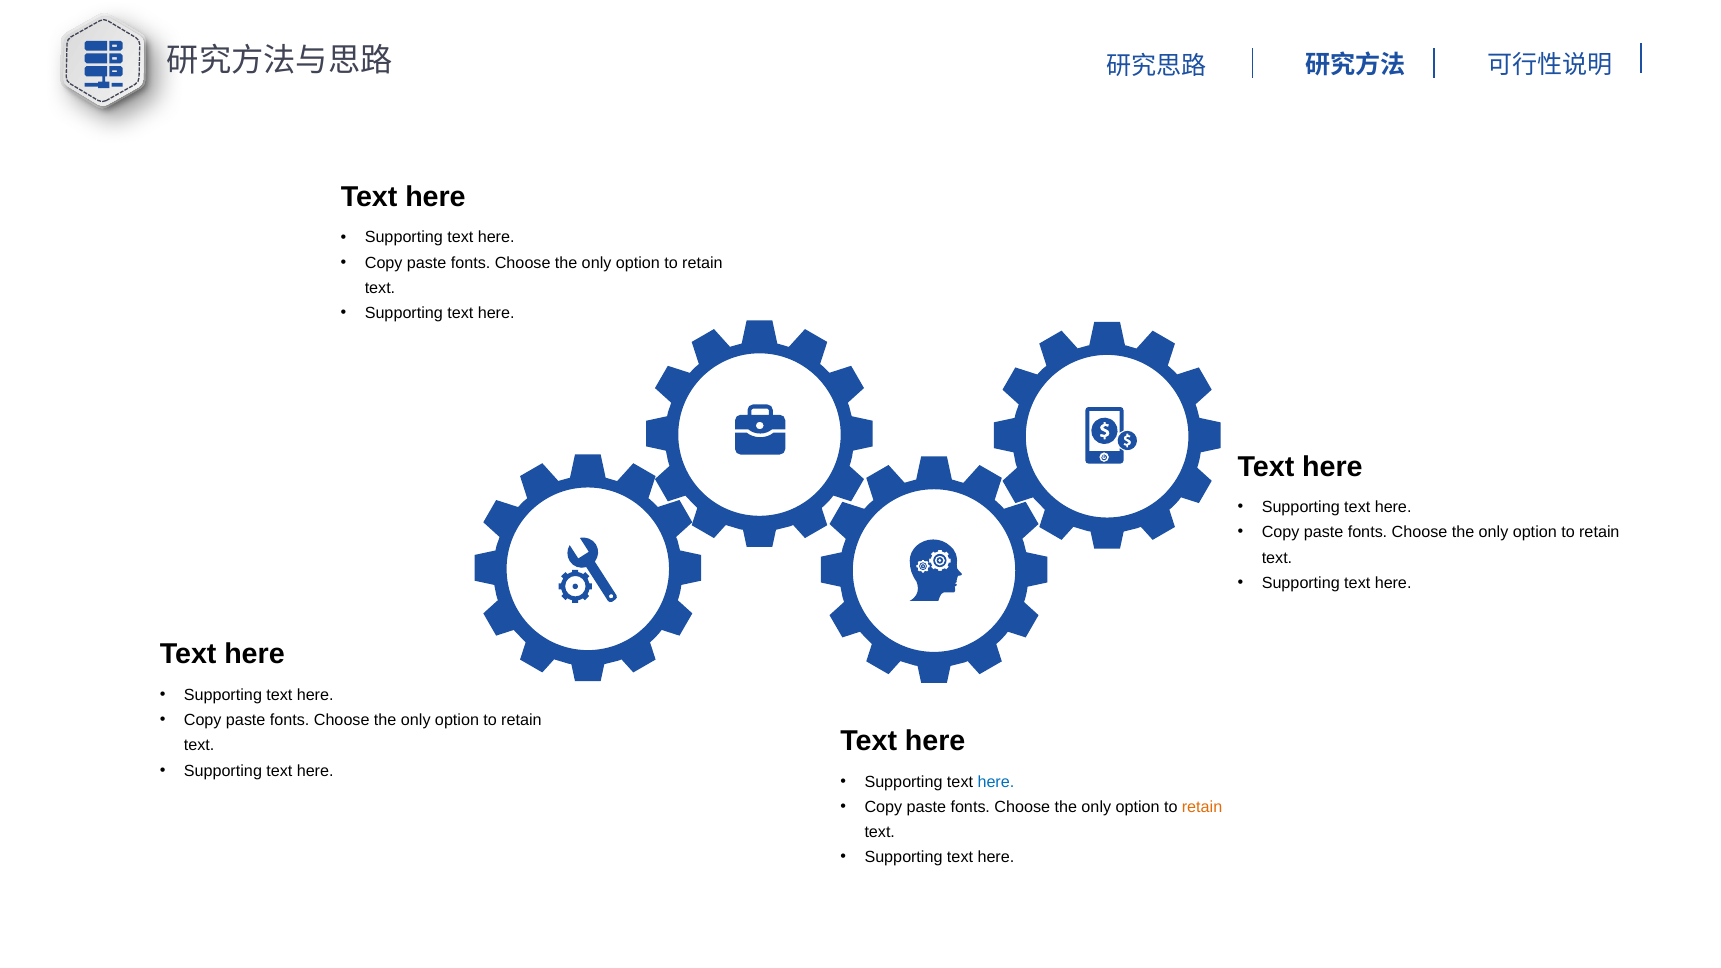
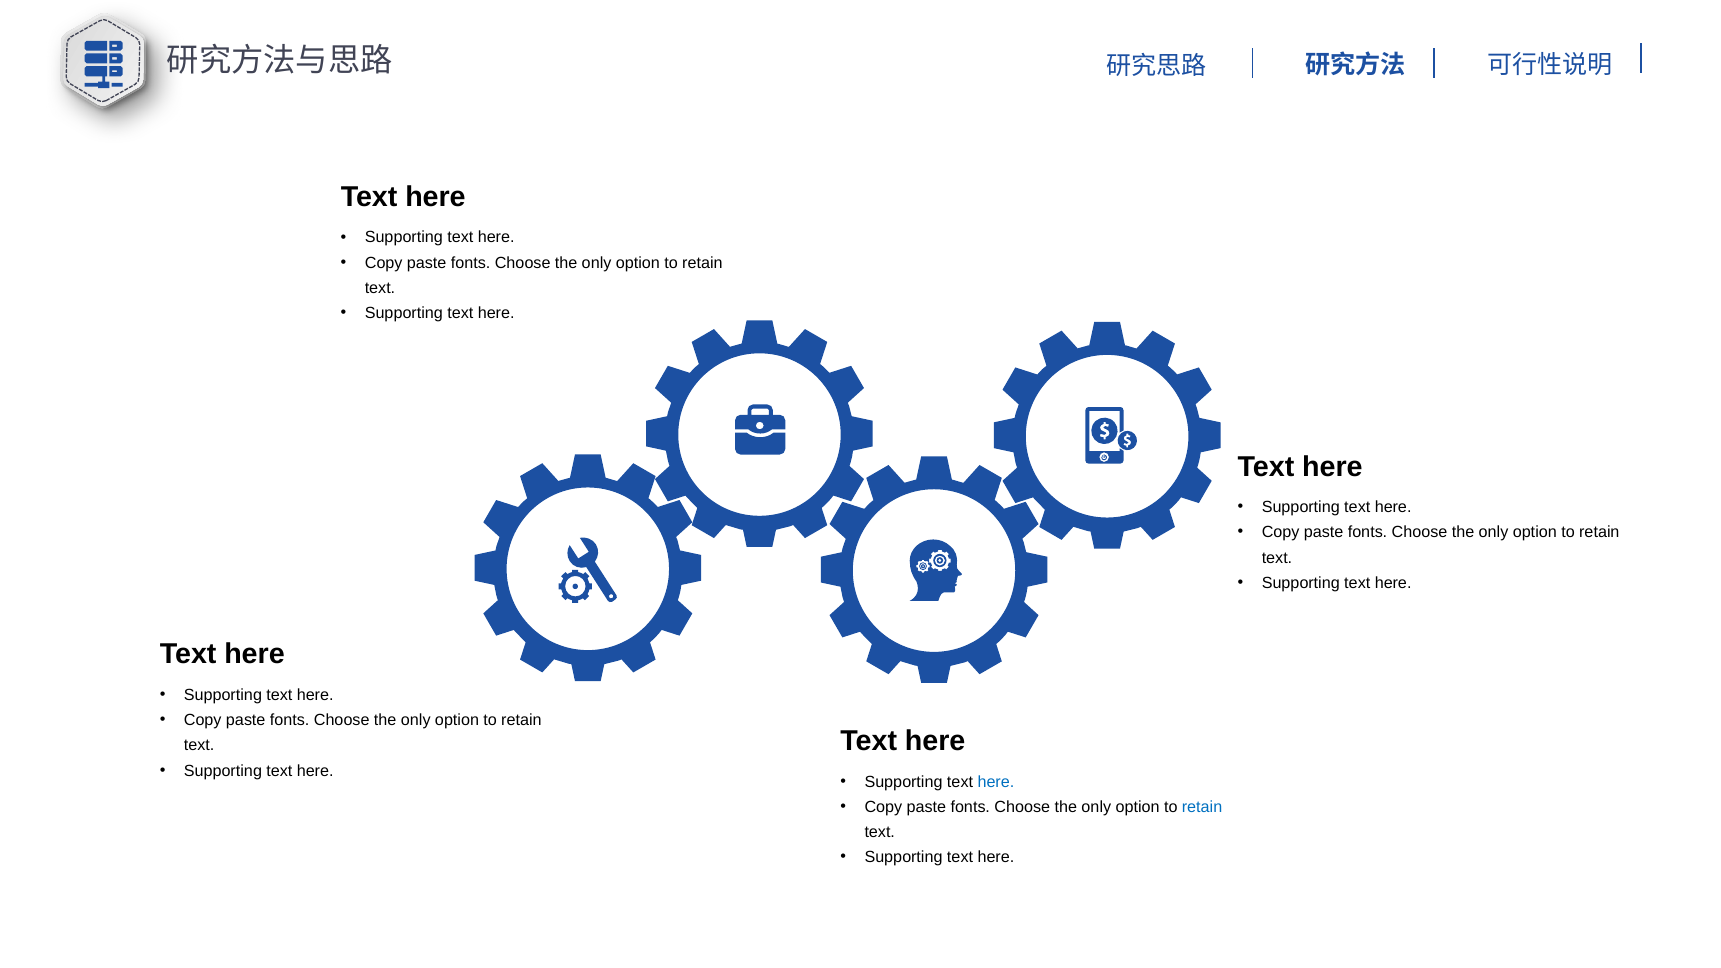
retain colour: orange -> blue (1202, 807)
